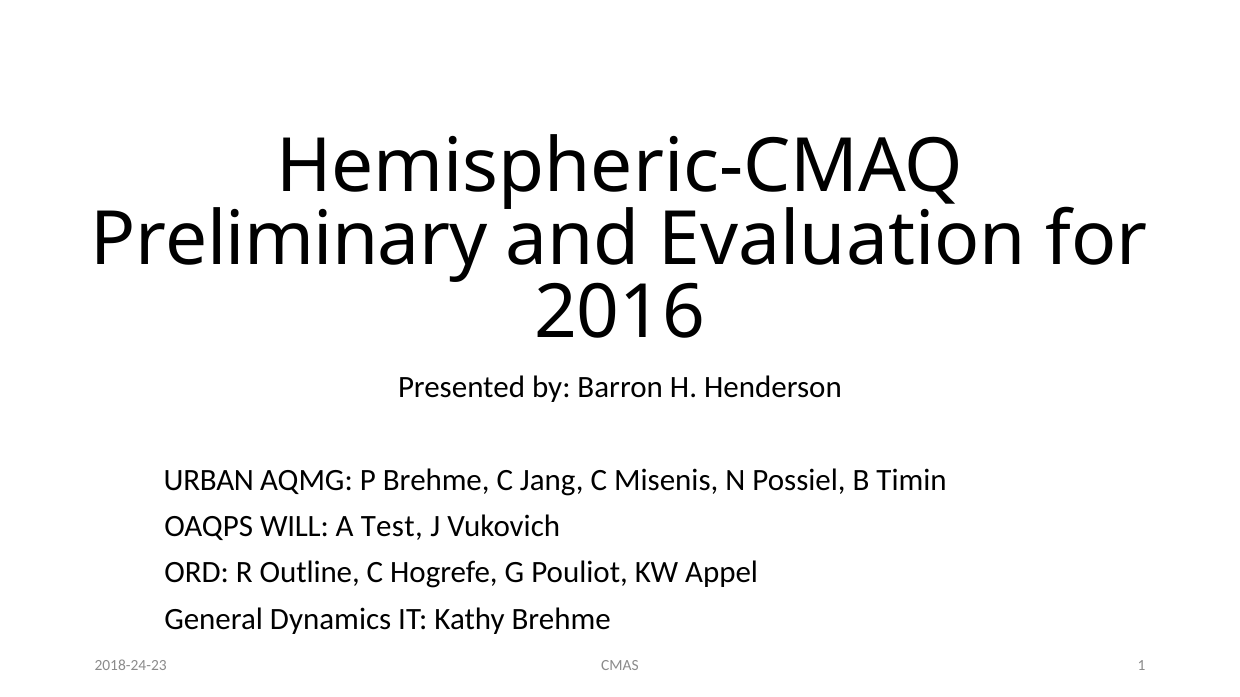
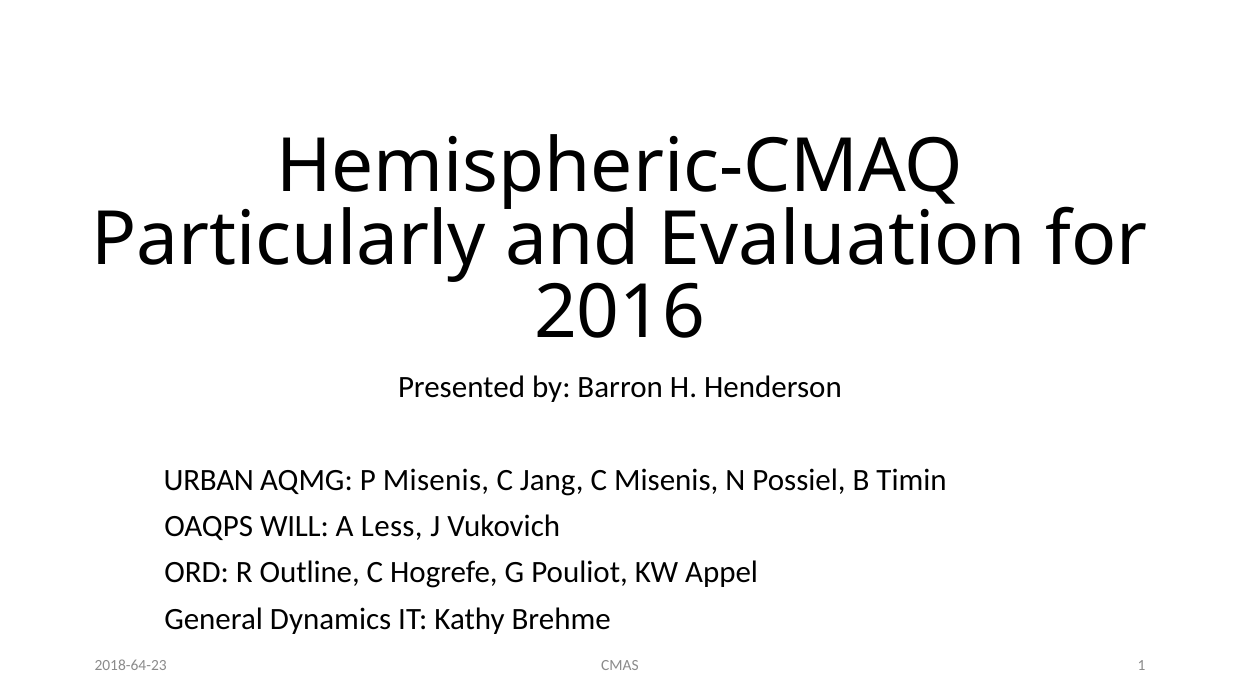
Preliminary: Preliminary -> Particularly (289, 240)
P Brehme: Brehme -> Misenis (436, 480)
Test: Test -> Less (392, 527)
2018-24-23: 2018-24-23 -> 2018-64-23 (131, 666)
